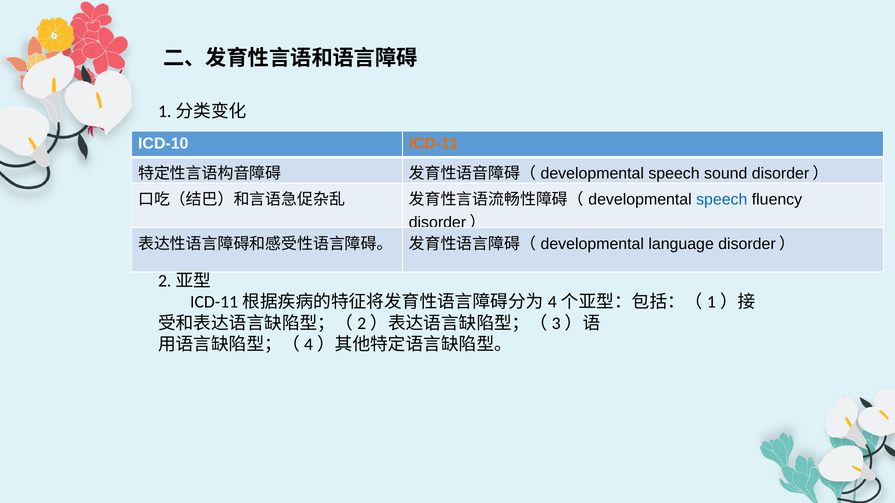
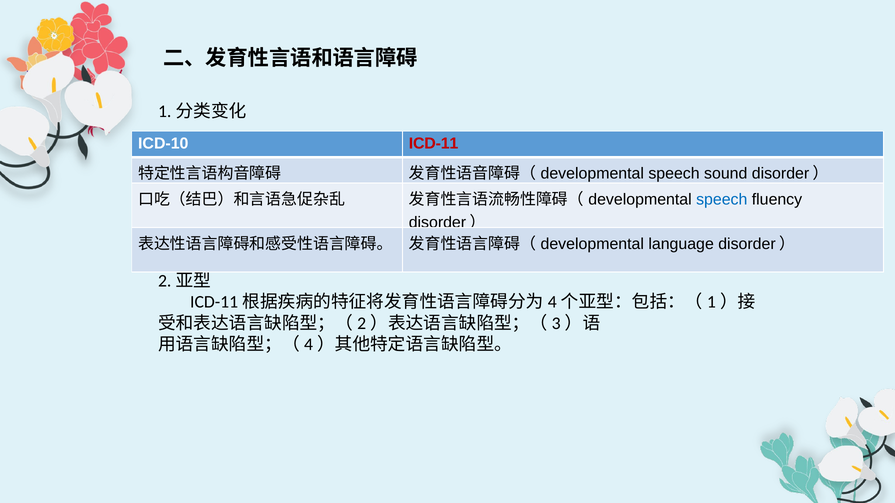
ICD-11 colour: orange -> red (434, 144)
